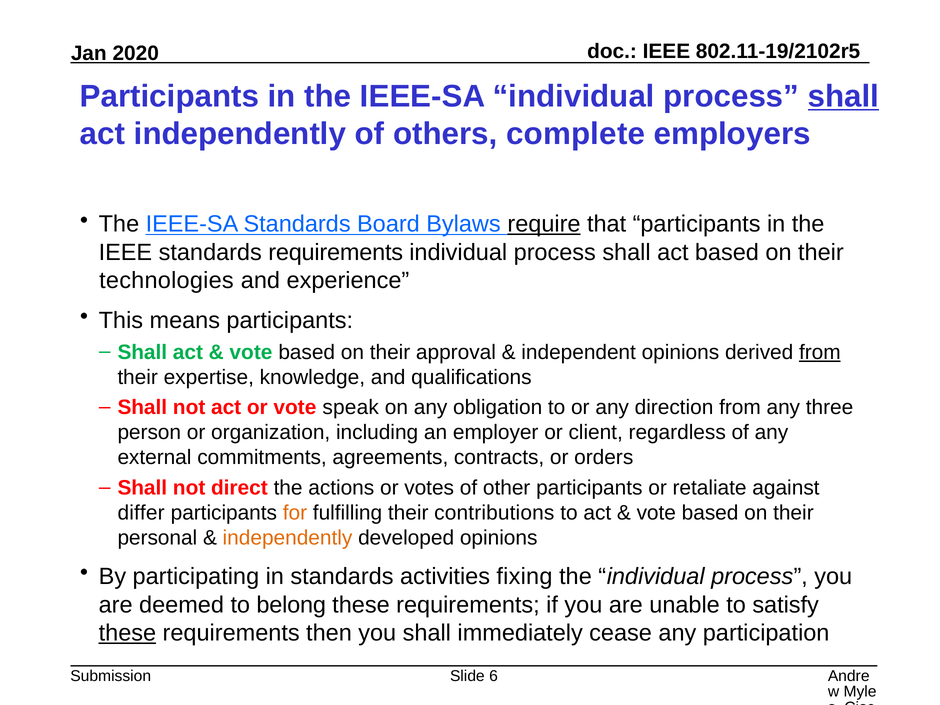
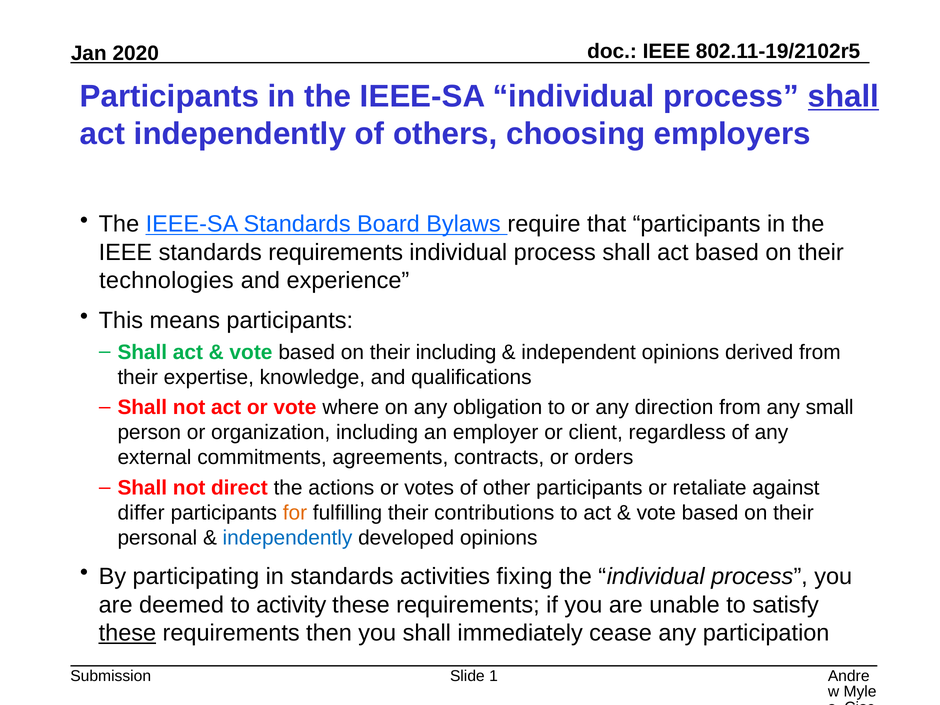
complete: complete -> choosing (576, 134)
require underline: present -> none (544, 224)
their approval: approval -> including (456, 352)
from underline: present -> none (820, 352)
speak: speak -> where (351, 407)
three: three -> small (830, 407)
independently colour: orange -> blue (287, 538)
belong: belong -> activity (291, 605)
6: 6 -> 1 (494, 676)
